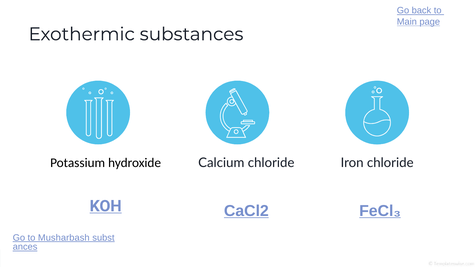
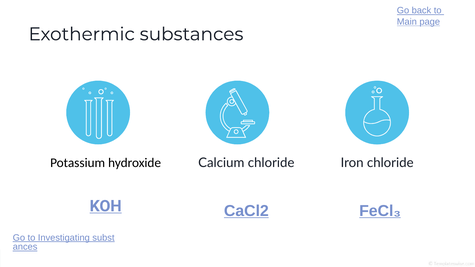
Musharbash: Musharbash -> Investigating (64, 238)
